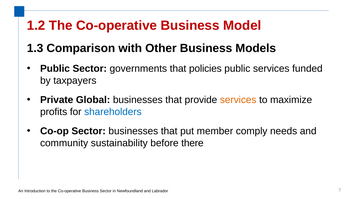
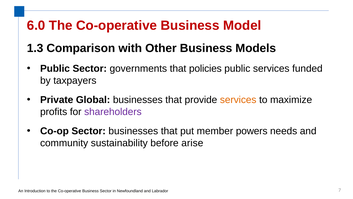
1.2: 1.2 -> 6.0 (36, 26)
shareholders colour: blue -> purple (113, 112)
comply: comply -> powers (252, 131)
there: there -> arise (192, 143)
